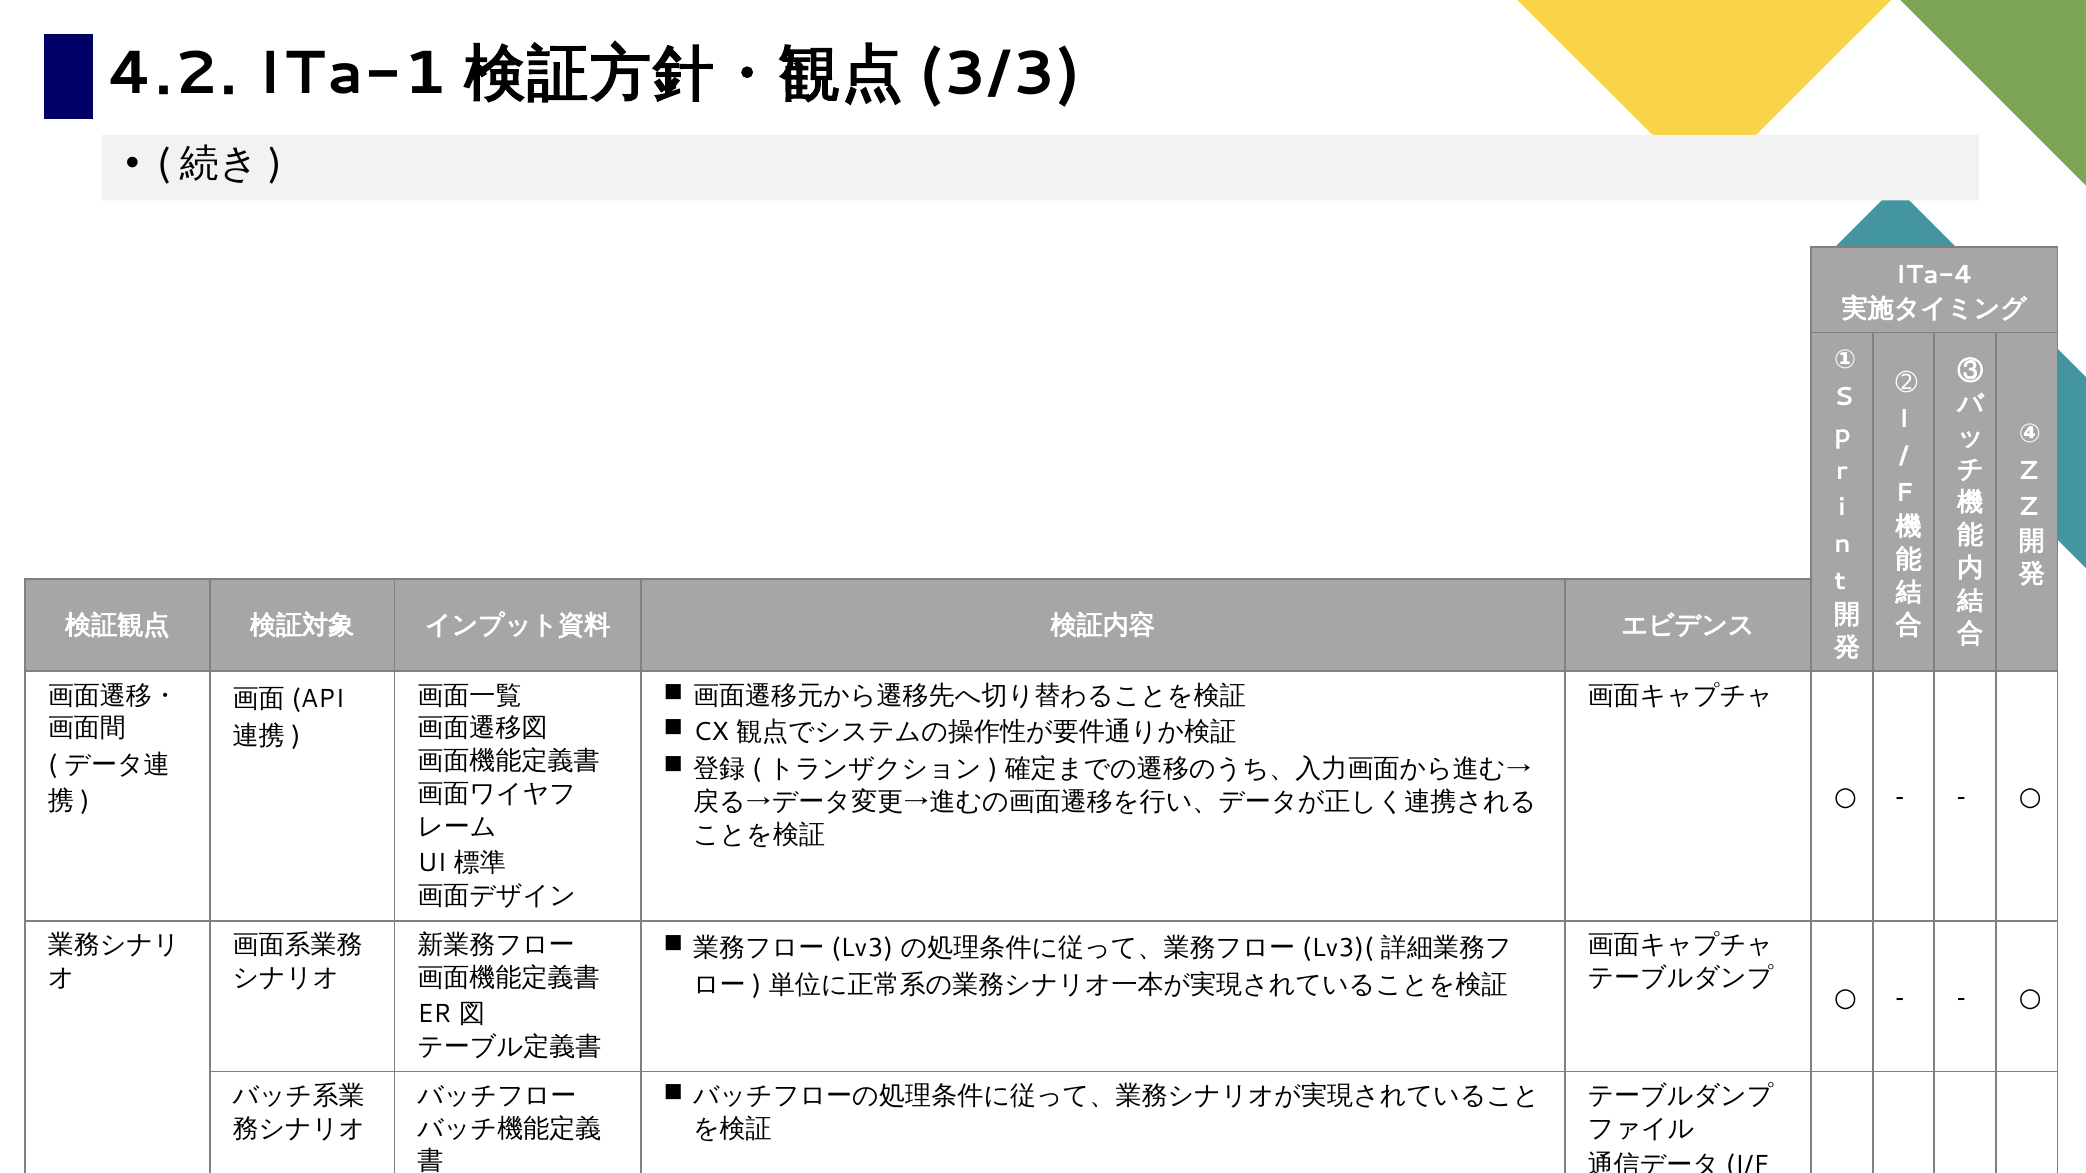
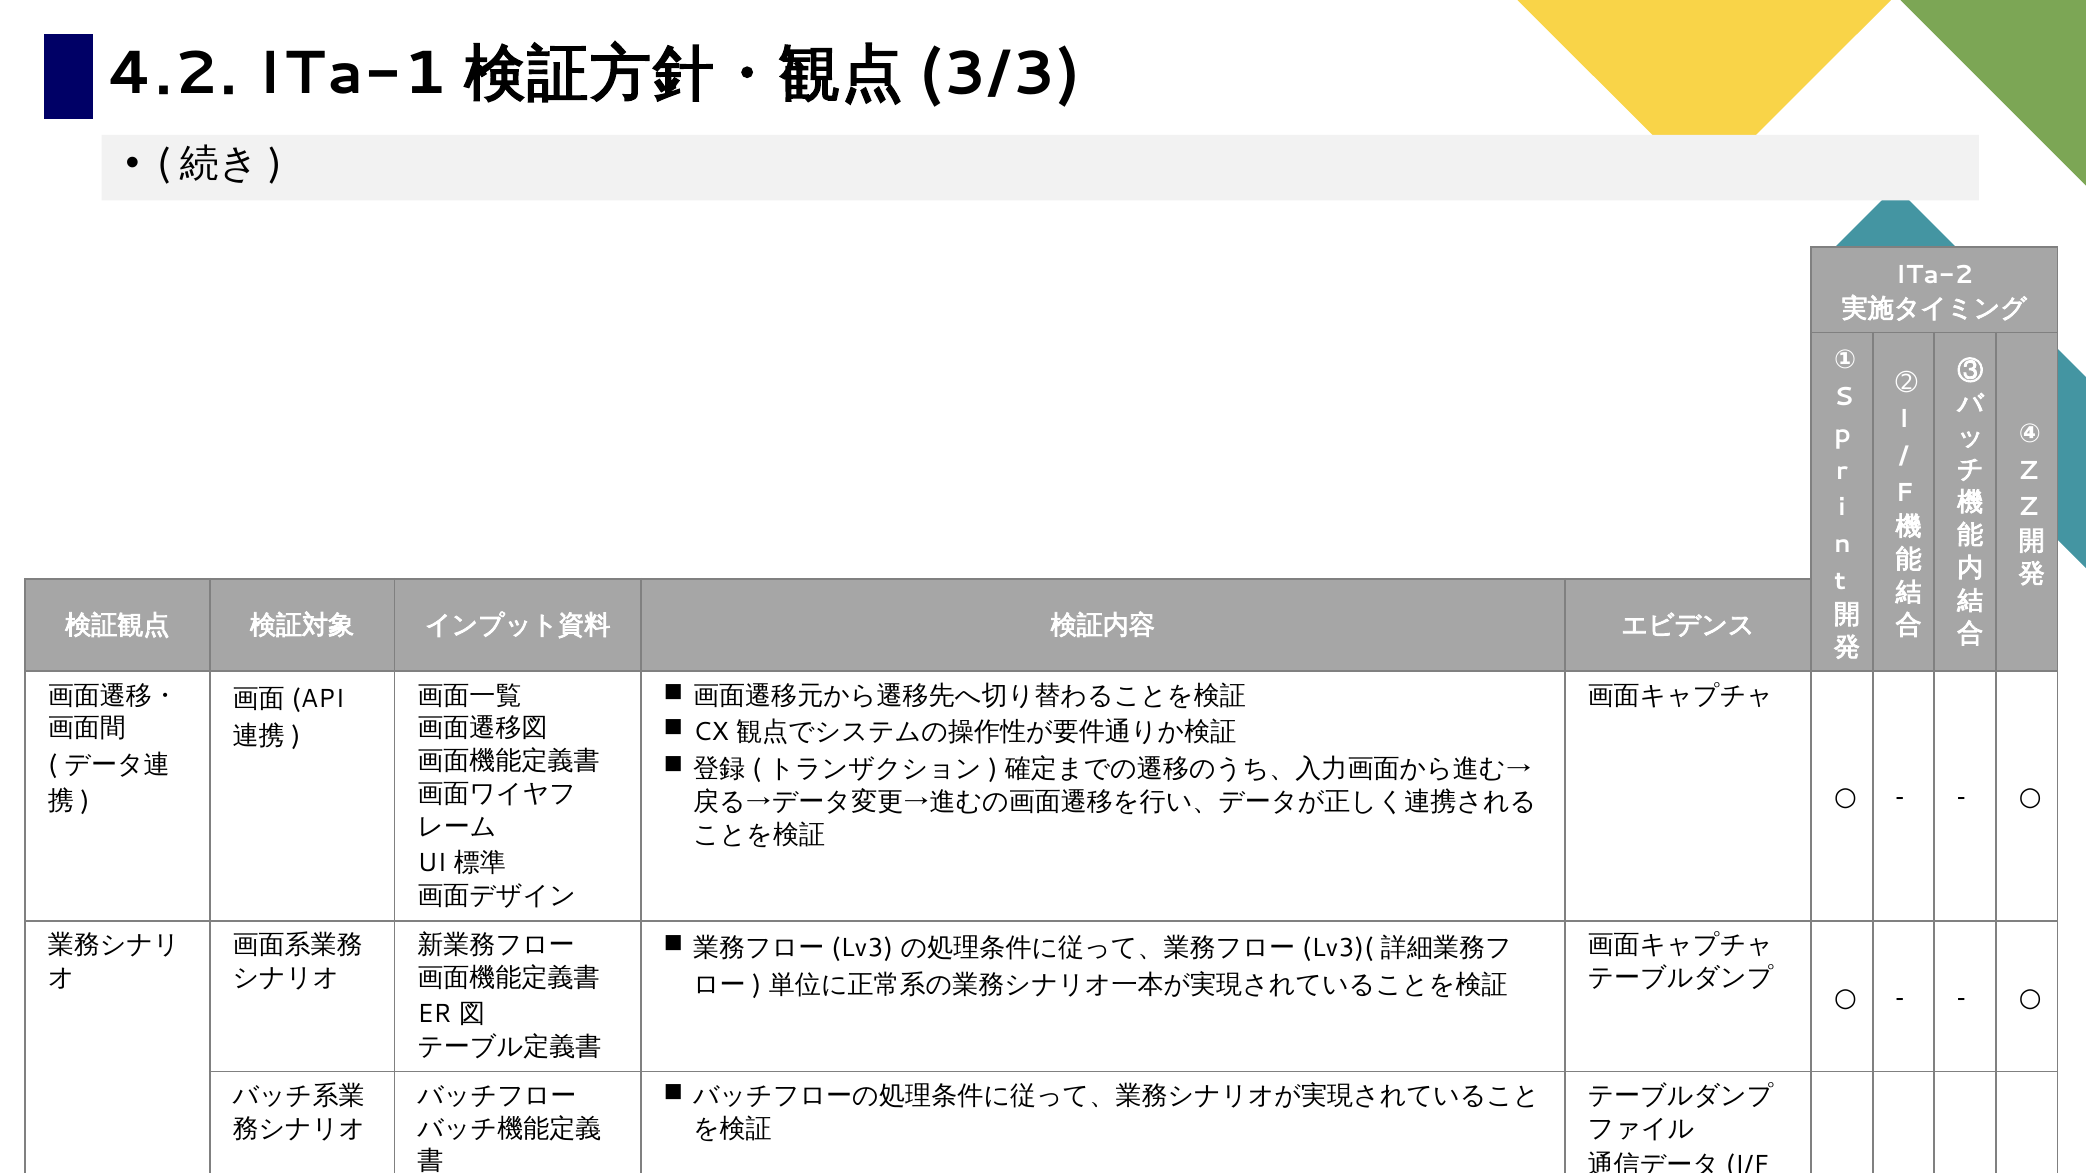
ITa-4: ITa-4 -> ITa-2 (1934, 275)
